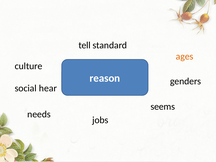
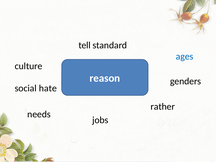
ages colour: orange -> blue (185, 56)
hear: hear -> hate (48, 88)
seems: seems -> rather (163, 106)
